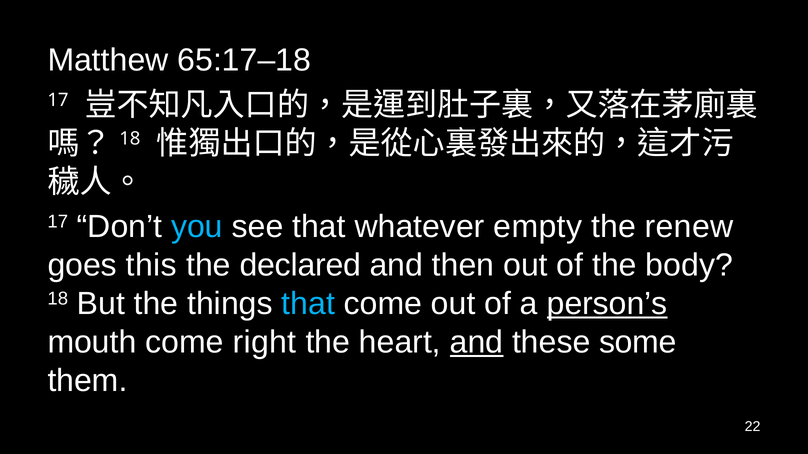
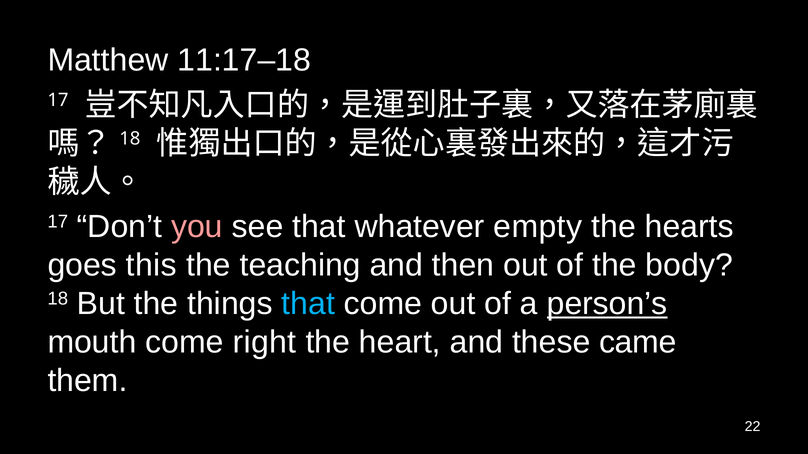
65:17–18: 65:17–18 -> 11:17–18 (244, 60)
you colour: light blue -> pink (197, 227)
renew: renew -> hearts (689, 227)
declared: declared -> teaching (300, 266)
and underline: present -> none (477, 343)
some: some -> came (638, 343)
